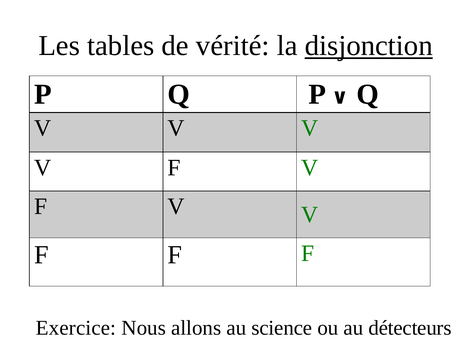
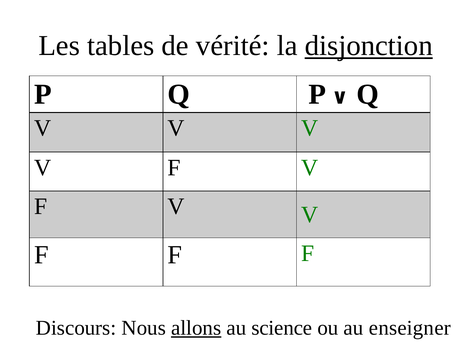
Exercice: Exercice -> Discours (76, 328)
allons underline: none -> present (196, 328)
détecteurs: détecteurs -> enseigner (410, 328)
